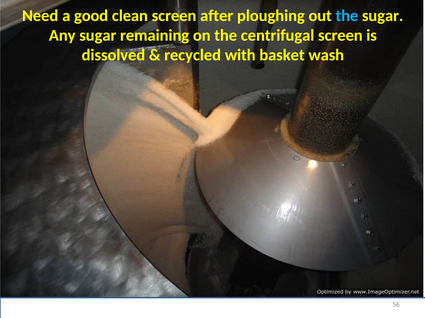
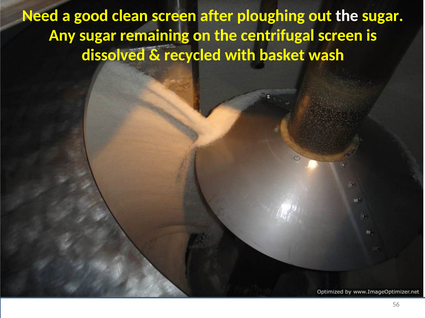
the colour: light blue -> white (347, 16)
